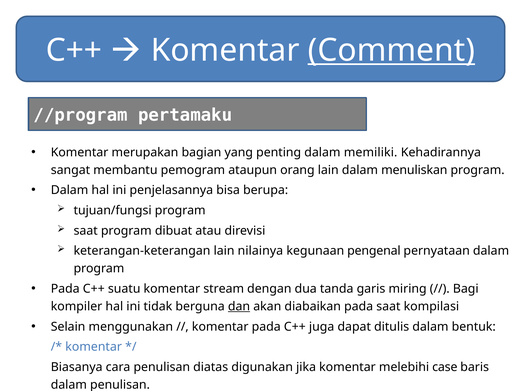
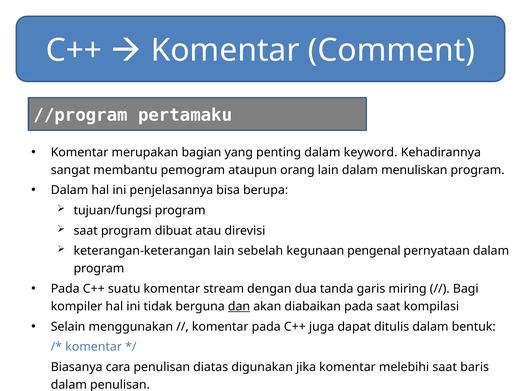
Comment underline: present -> none (391, 50)
memiliki: memiliki -> keyword (371, 152)
nilainya: nilainya -> sebelah (260, 251)
melebihi case: case -> saat (445, 367)
